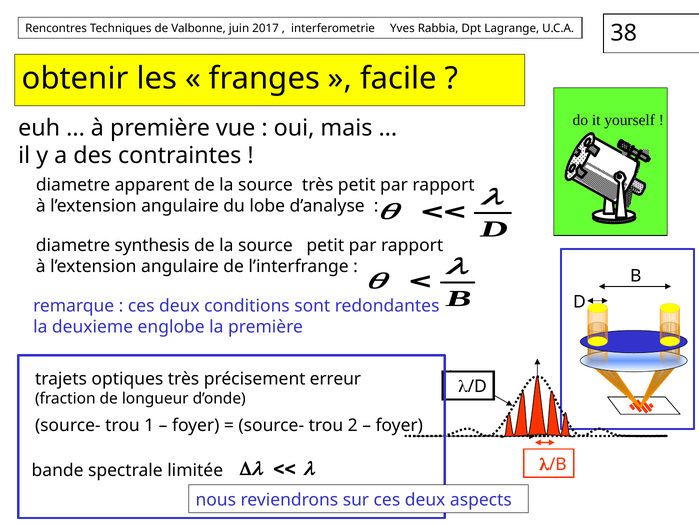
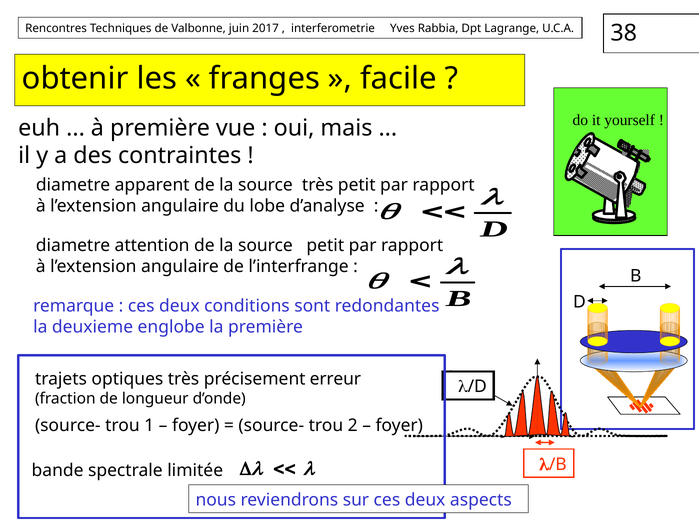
synthesis: synthesis -> attention (152, 246)
